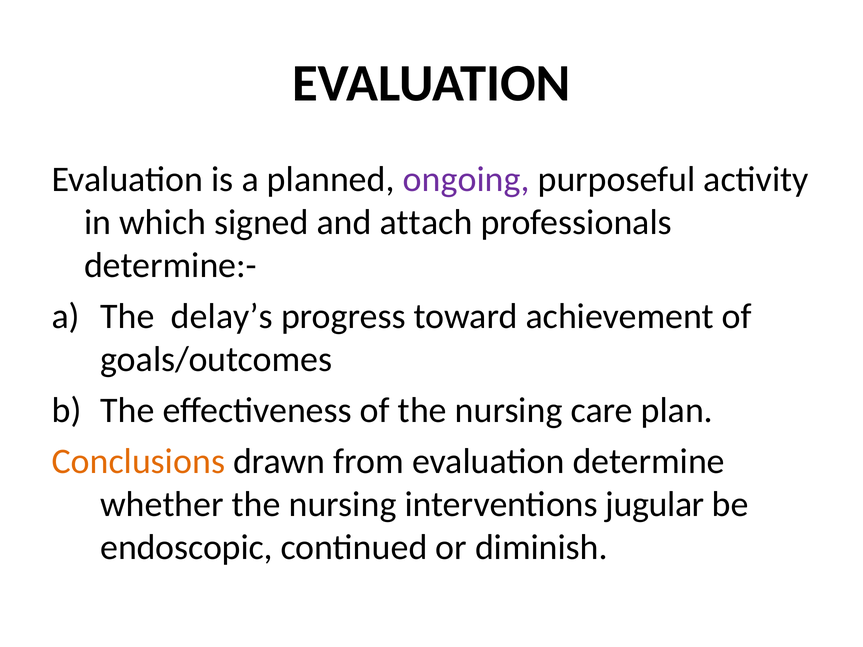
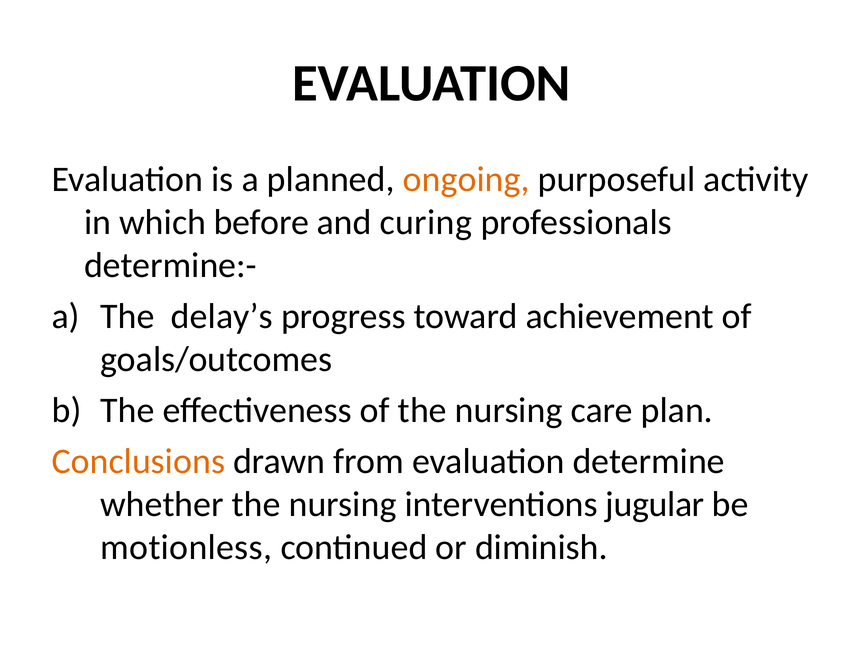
ongoing colour: purple -> orange (466, 179)
signed: signed -> before (261, 223)
attach: attach -> curing (426, 223)
endoscopic: endoscopic -> motionless (186, 548)
